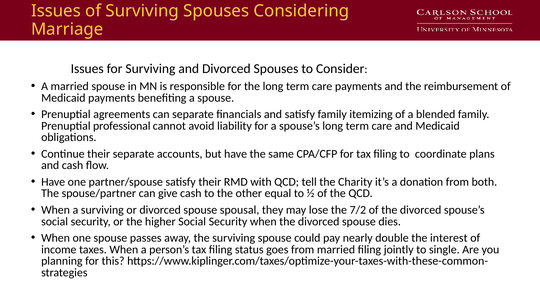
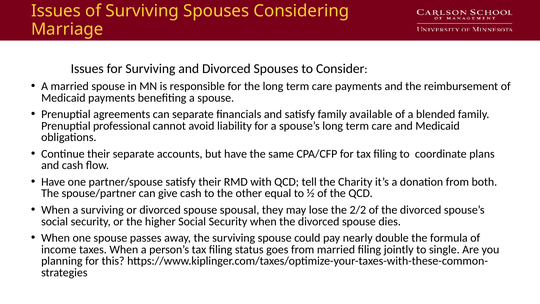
itemizing: itemizing -> available (371, 114)
7/2: 7/2 -> 2/2 (358, 210)
interest: interest -> formula (449, 238)
